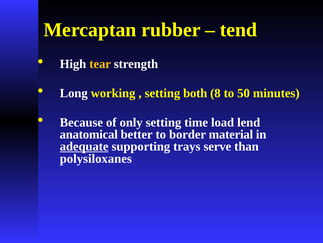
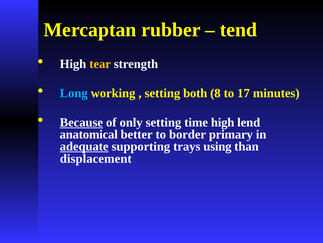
Long colour: white -> light blue (74, 93)
50: 50 -> 17 (244, 93)
Because underline: none -> present (81, 122)
time load: load -> high (223, 122)
material: material -> primary (231, 134)
serve: serve -> using (217, 146)
polysiloxanes: polysiloxanes -> displacement (96, 158)
